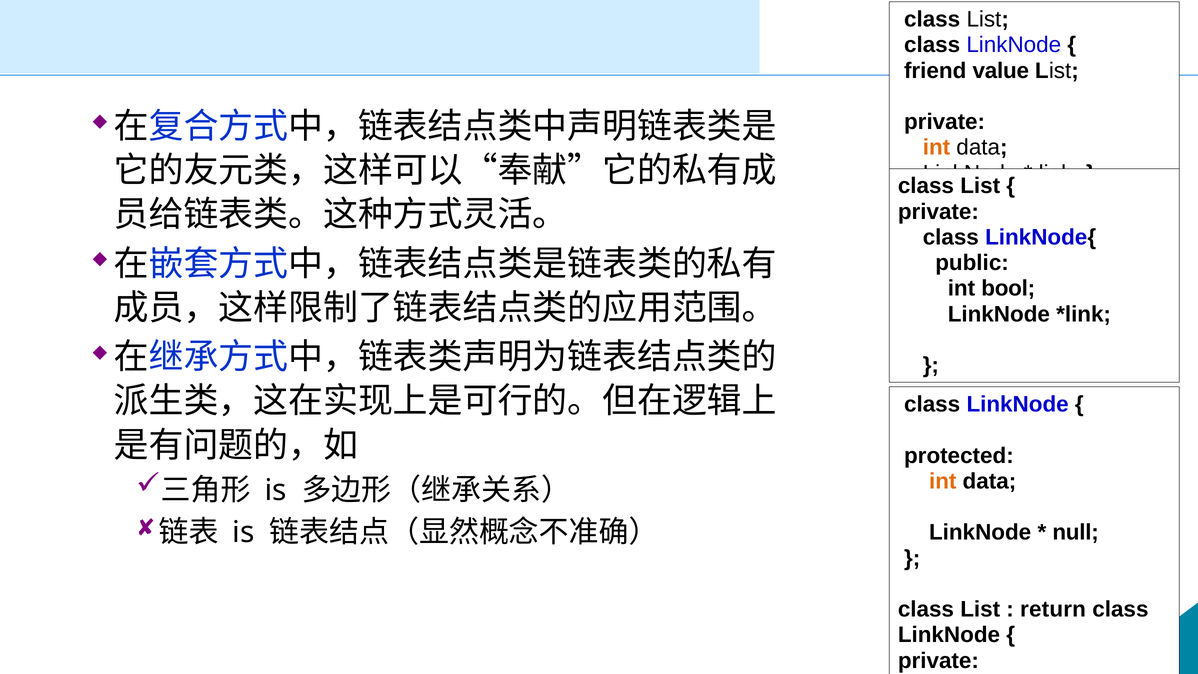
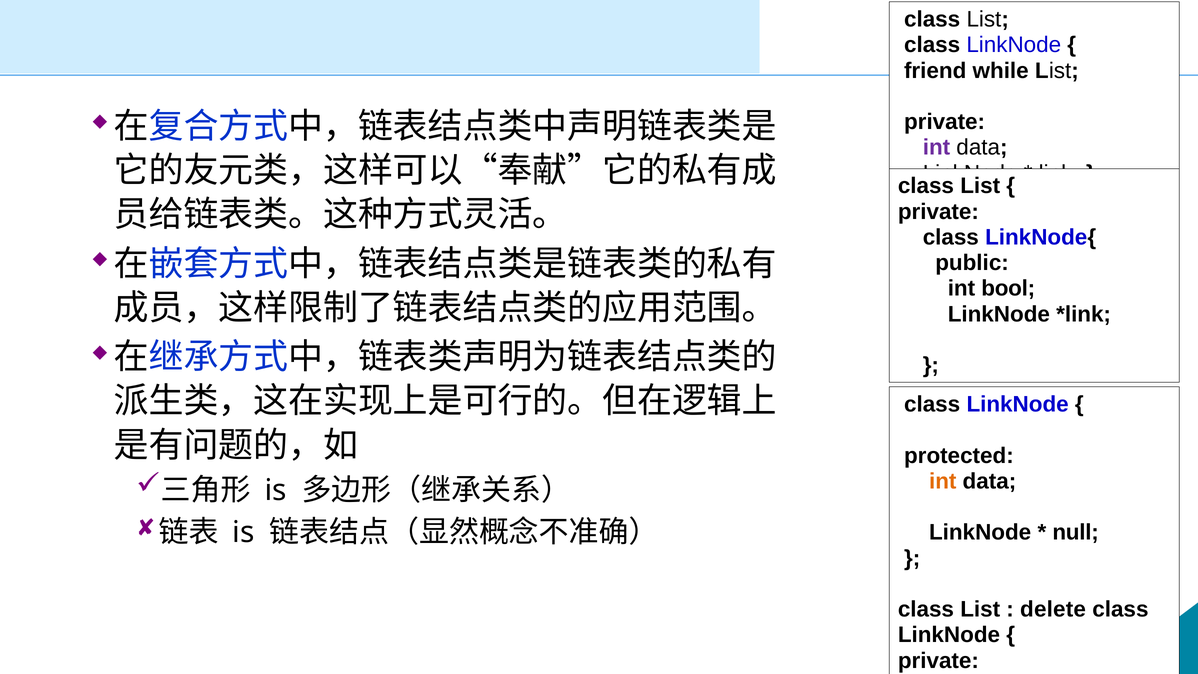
value: value -> while (1001, 71)
int colour: orange -> purple (936, 147)
return: return -> delete (1053, 609)
